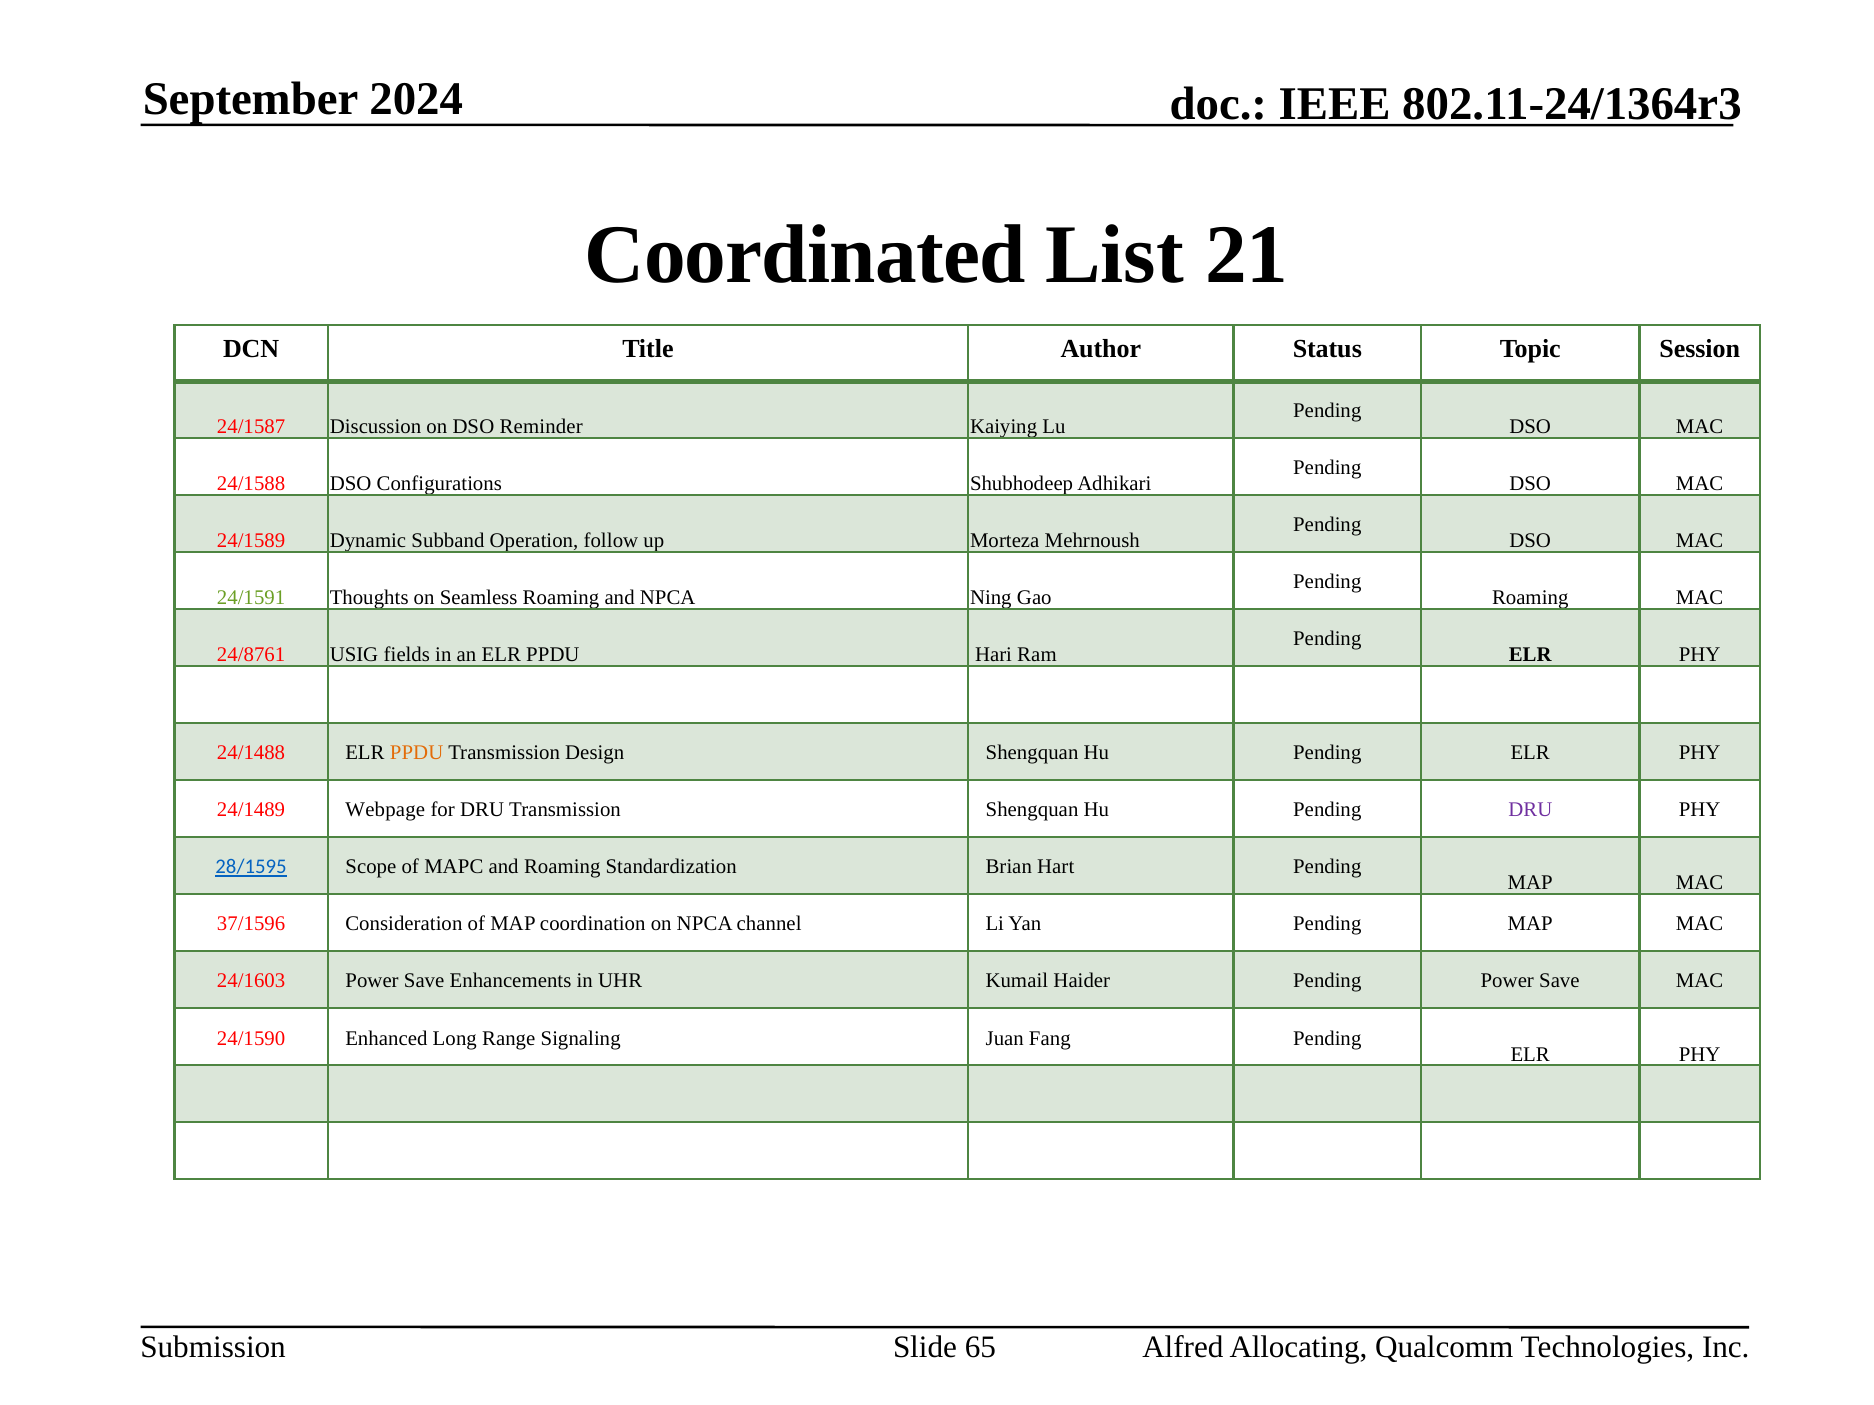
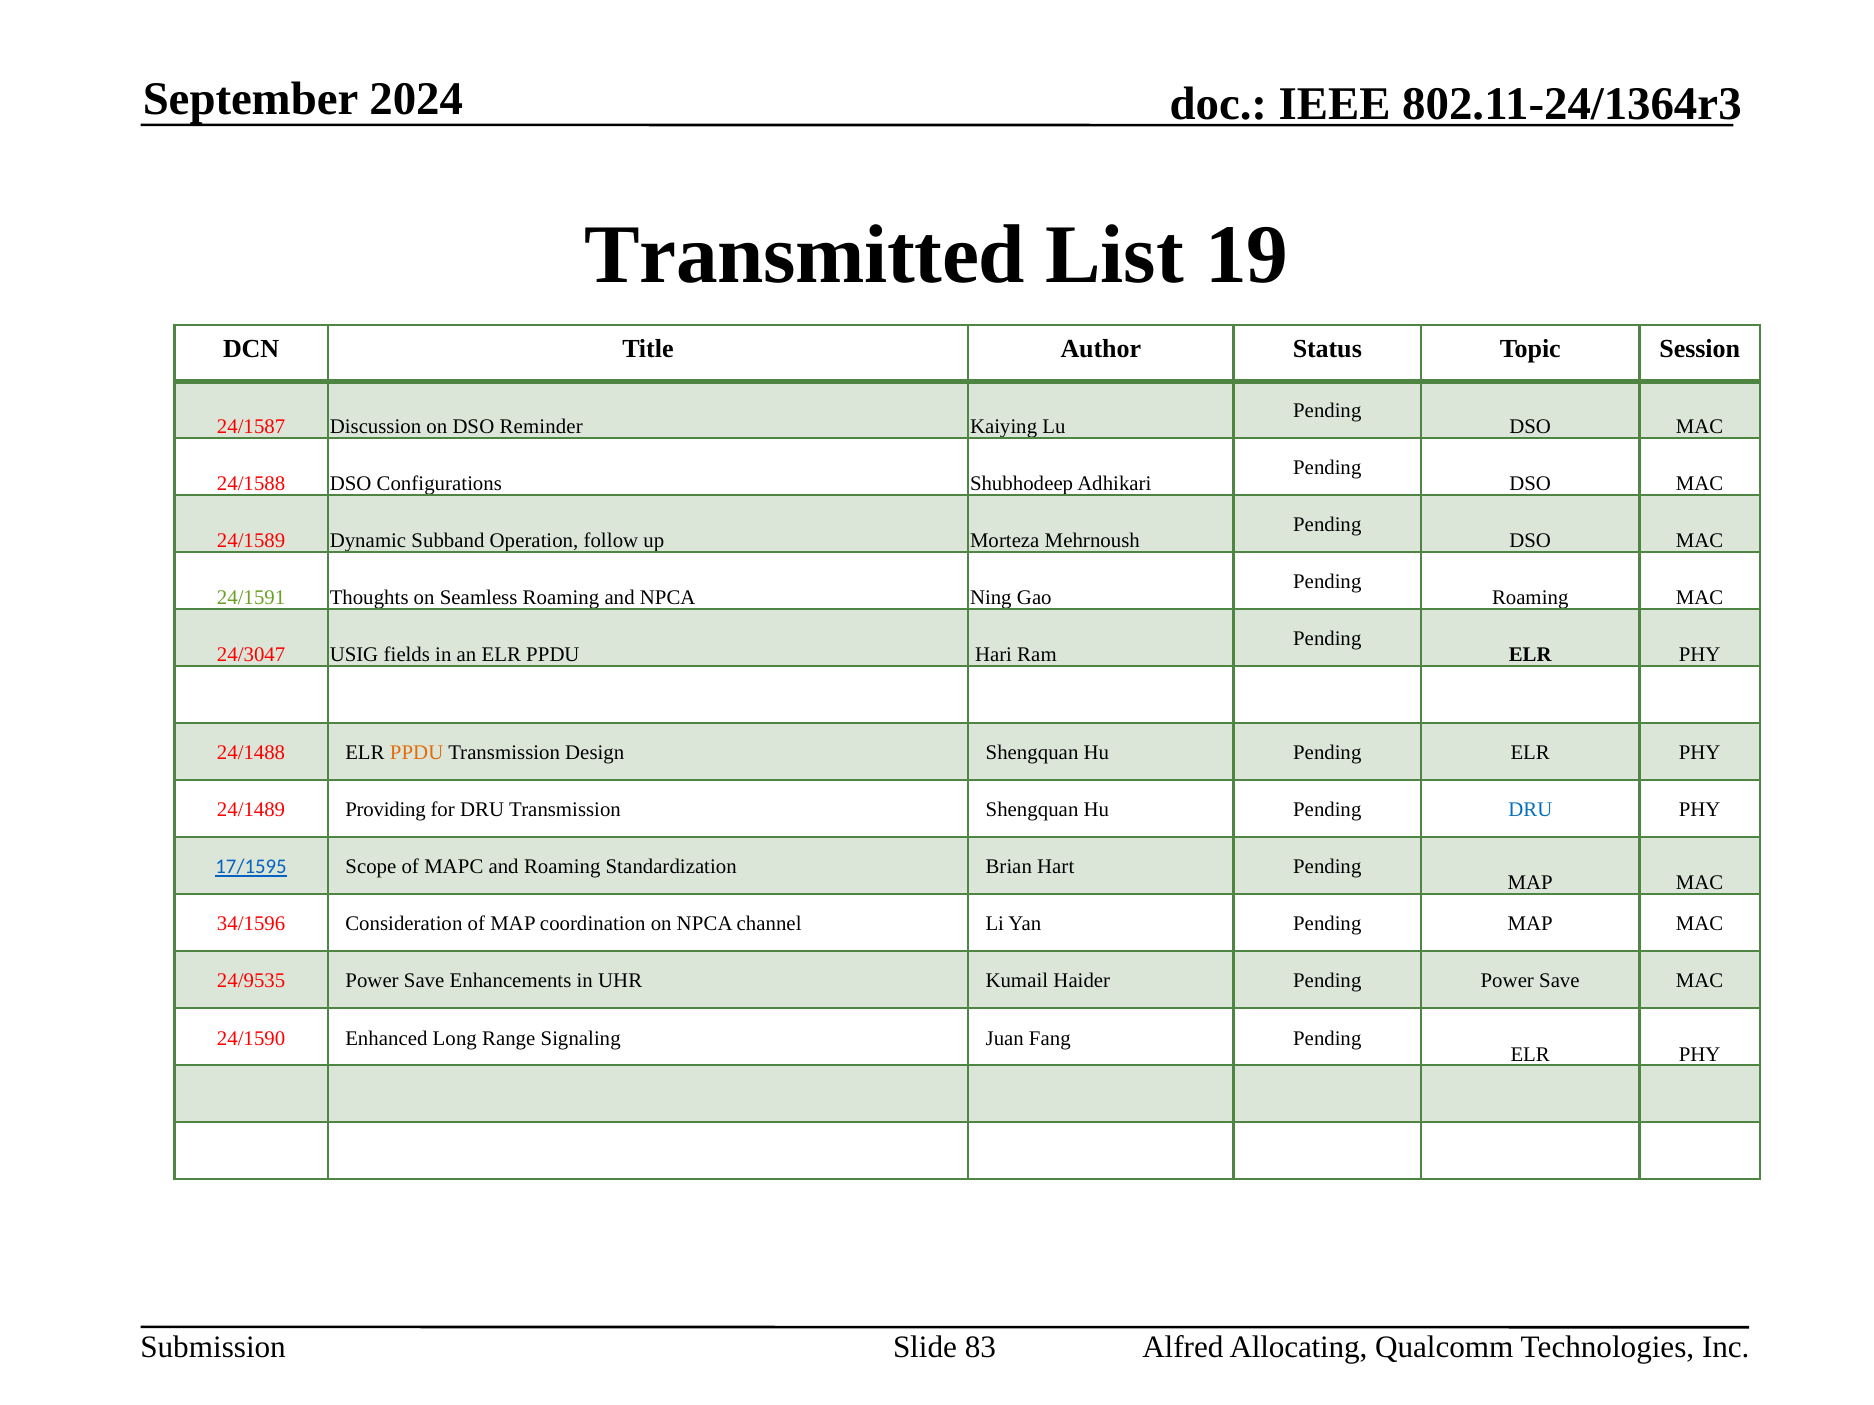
Coordinated: Coordinated -> Transmitted (805, 255)
21: 21 -> 19 (1247, 255)
24/8761: 24/8761 -> 24/3047 (251, 655)
Webpage: Webpage -> Providing (385, 810)
DRU colour: purple -> blue (1530, 810)
28/1595: 28/1595 -> 17/1595 (251, 867)
37/1596: 37/1596 -> 34/1596 (251, 924)
24/1603: 24/1603 -> 24/9535 (251, 981)
65: 65 -> 83 (980, 1348)
